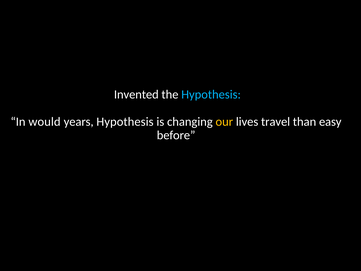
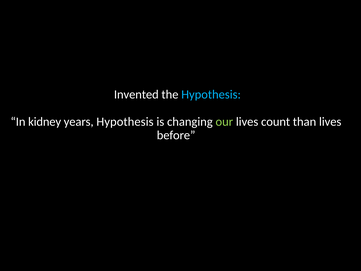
would: would -> kidney (45, 122)
our colour: yellow -> light green (224, 122)
travel: travel -> count (276, 122)
than easy: easy -> lives (330, 122)
